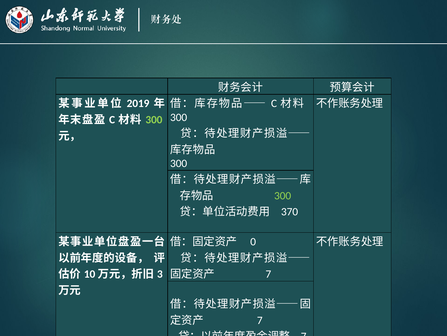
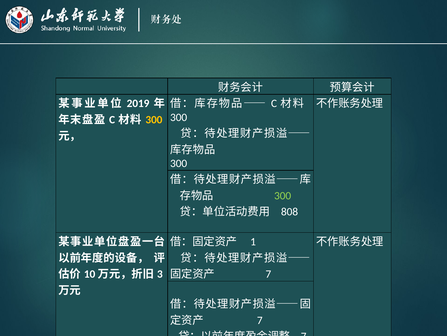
300 colour: light green -> yellow (154, 120)
370: 370 -> 808 (290, 211)
0: 0 -> 1 (253, 241)
